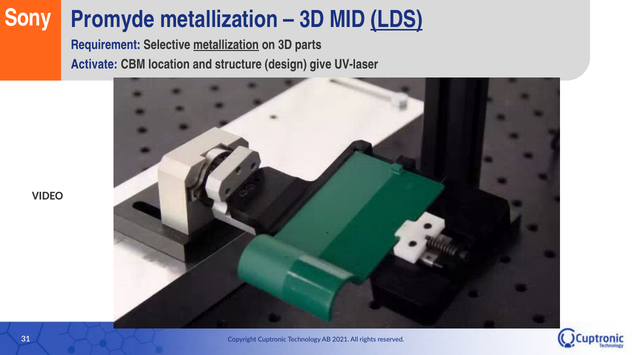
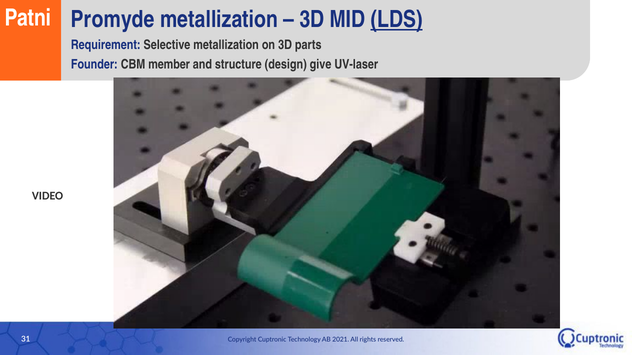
Sony: Sony -> Patni (28, 18)
metallization underline: present -> none (226, 45)
Activate: Activate -> Founder (94, 65)
location: location -> member (169, 65)
